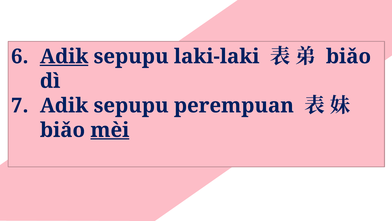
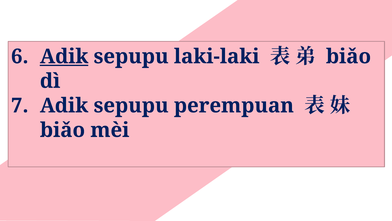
mèi underline: present -> none (110, 130)
